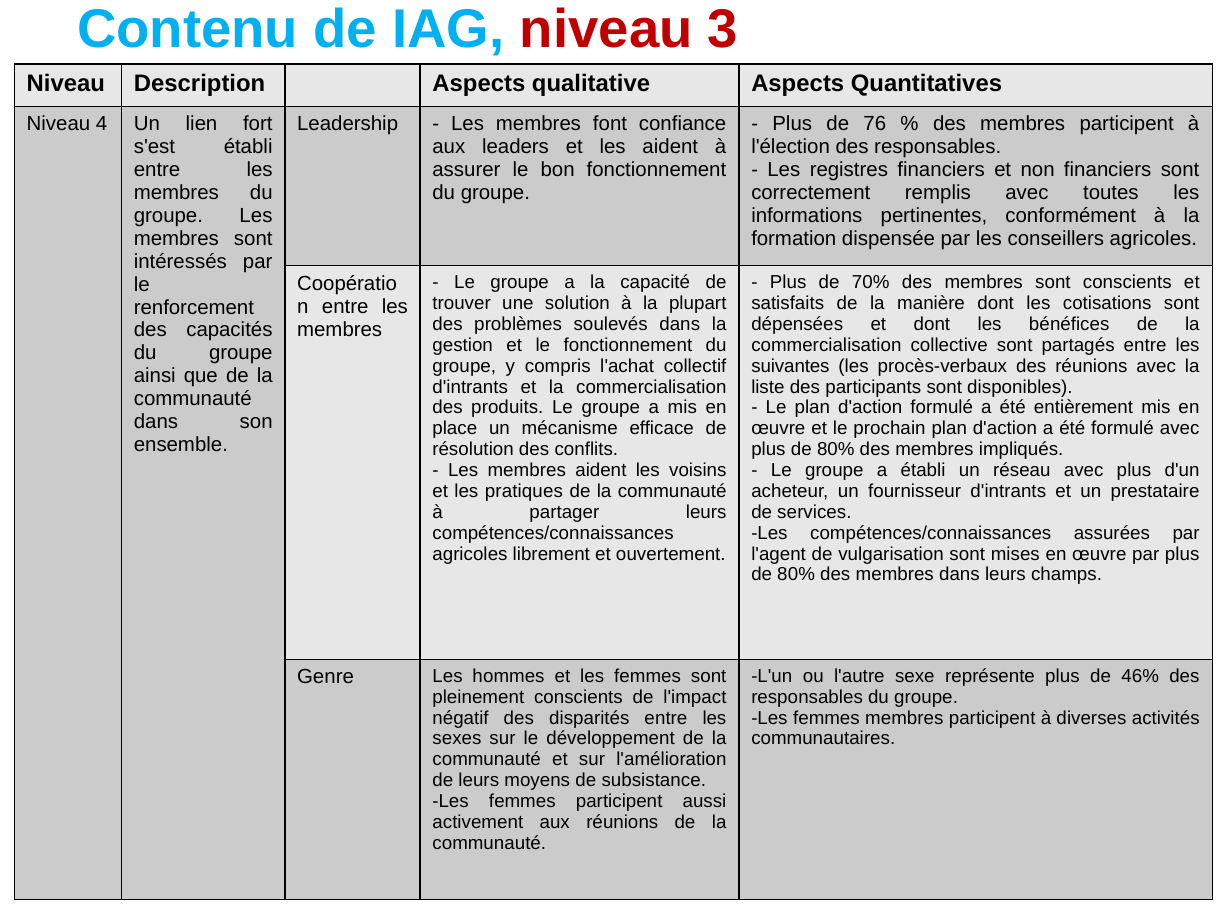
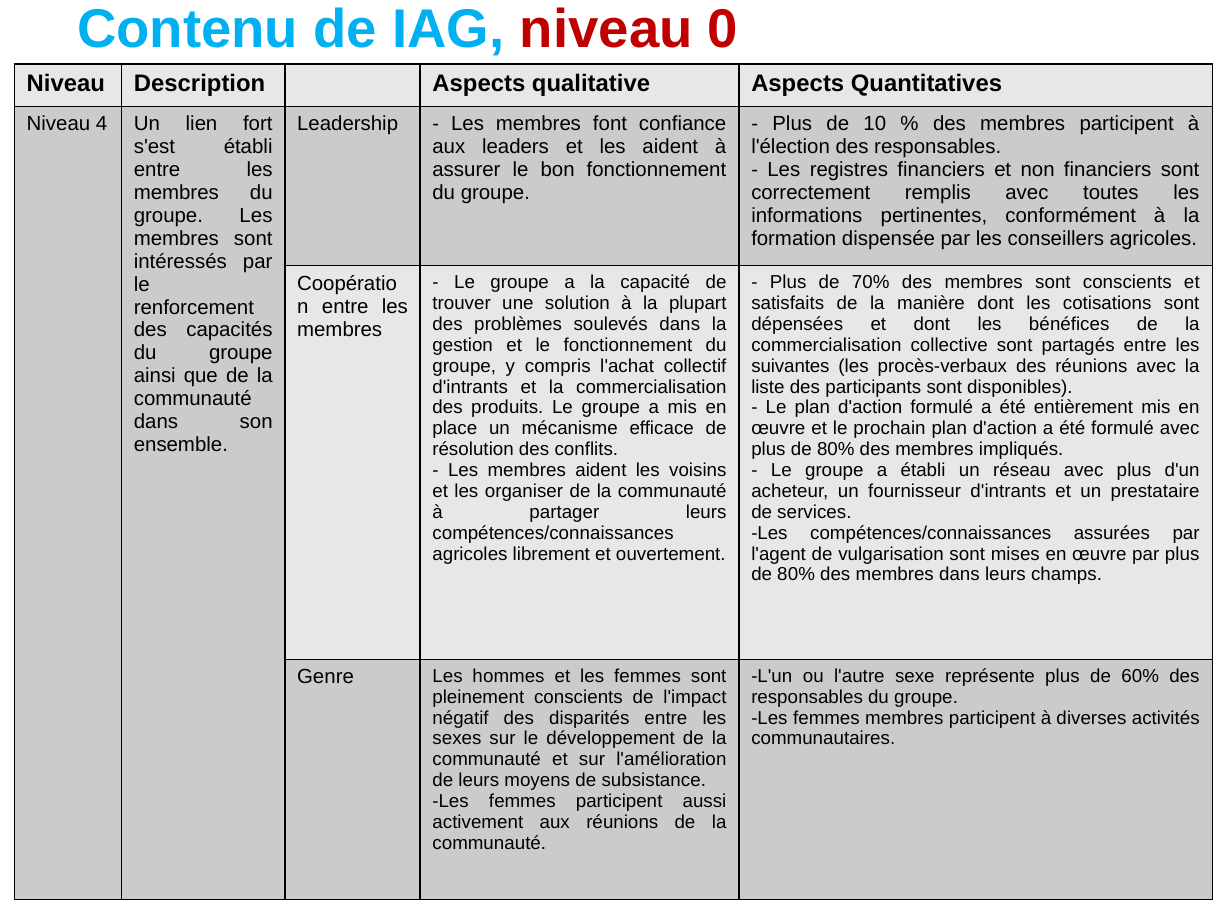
3: 3 -> 0 (723, 29)
76: 76 -> 10 (875, 124)
pratiques: pratiques -> organiser (524, 491)
46%: 46% -> 60% (1140, 676)
